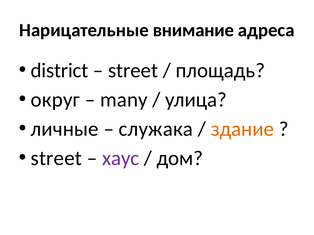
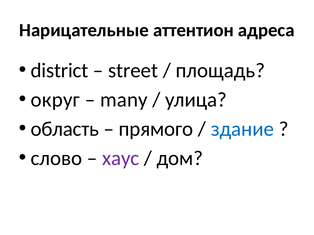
внимание: внимание -> аттентион (193, 30)
личные: личные -> область (65, 129)
служака: служака -> прямого (156, 129)
здание colour: orange -> blue (242, 129)
street: street -> слово (56, 158)
